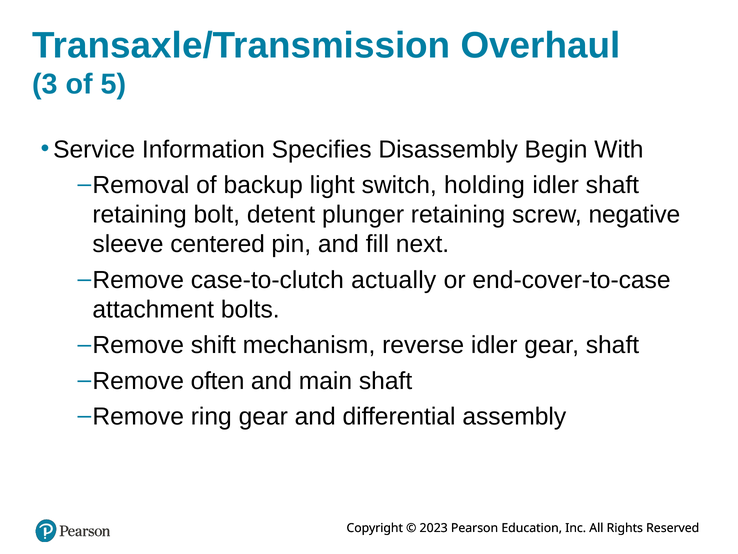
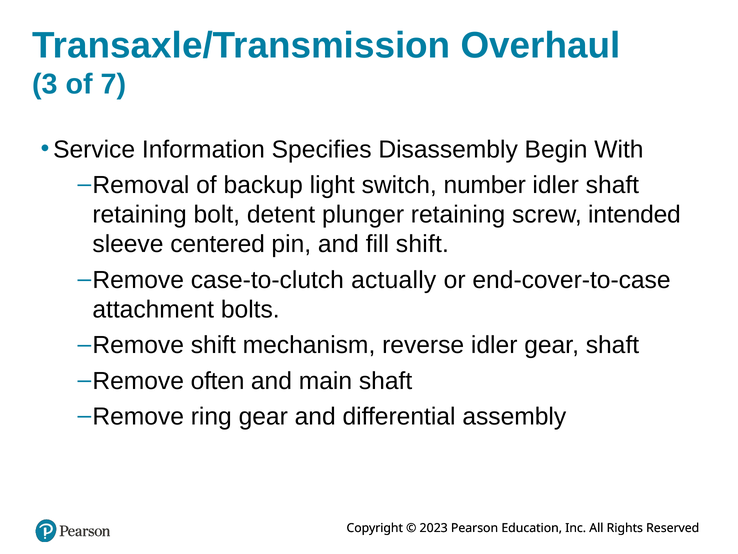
5: 5 -> 7 (114, 84)
holding: holding -> number (485, 185)
negative: negative -> intended (634, 215)
fill next: next -> shift (422, 244)
